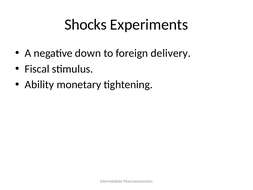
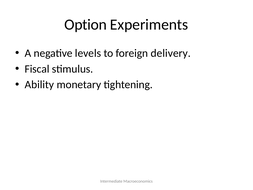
Shocks: Shocks -> Option (86, 24)
down: down -> levels (88, 53)
